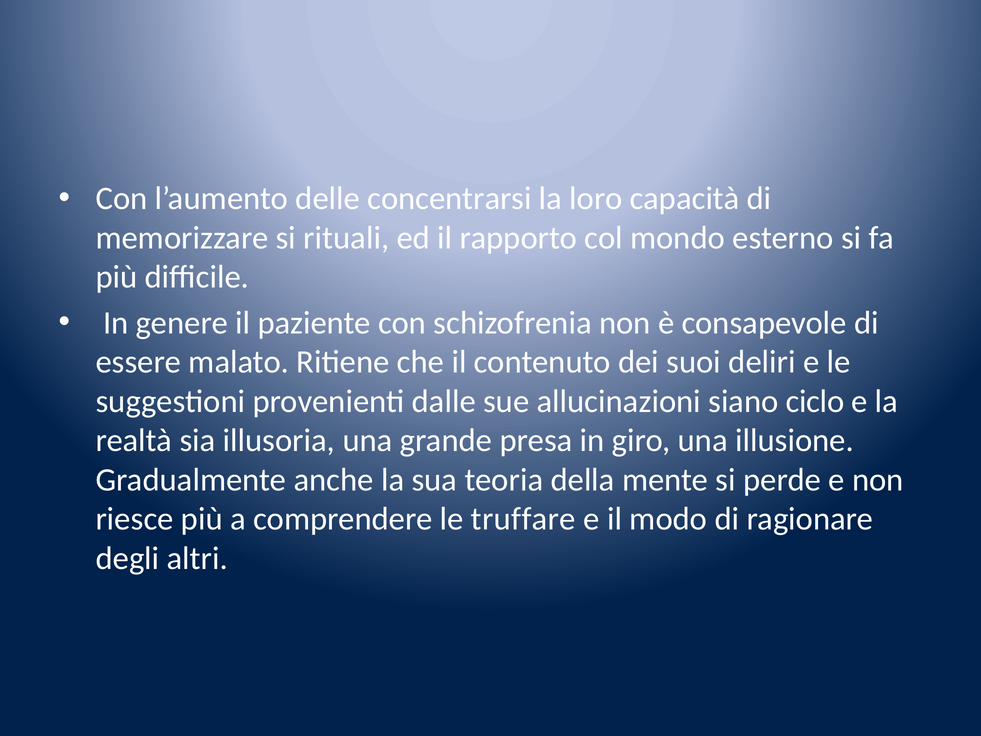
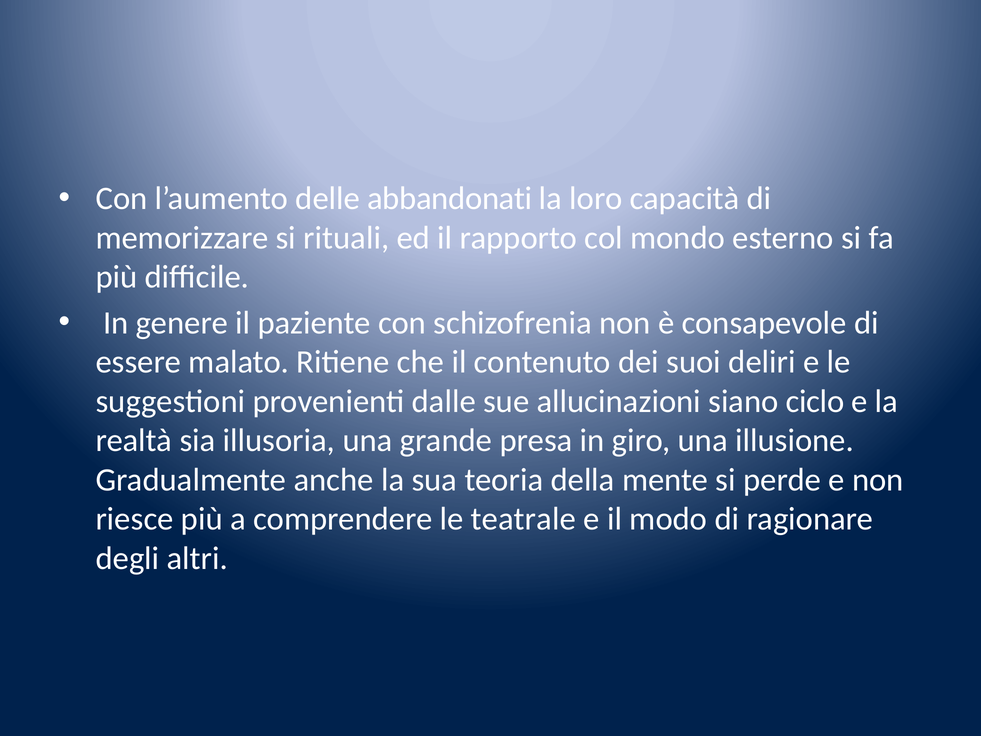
concentrarsi: concentrarsi -> abbandonati (450, 198)
truffare: truffare -> teatrale (523, 519)
